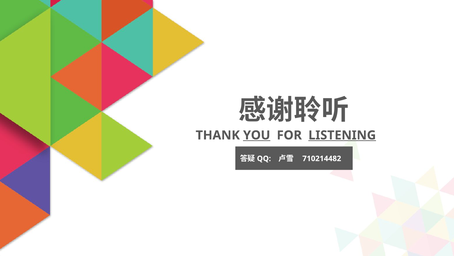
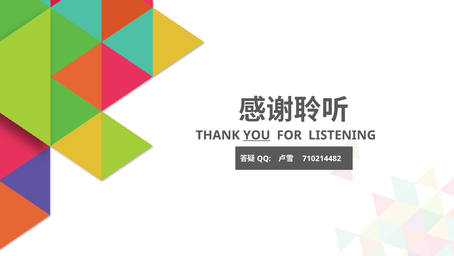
LISTENING underline: present -> none (342, 135)
